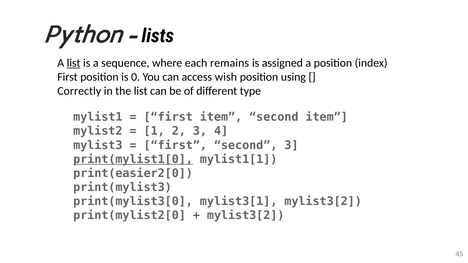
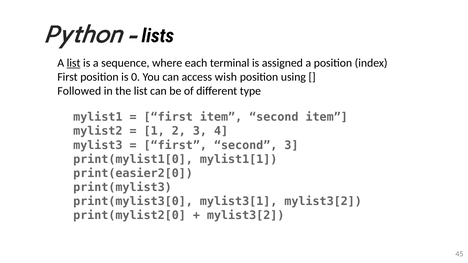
remains: remains -> terminal (230, 63)
Correctly: Correctly -> Followed (79, 91)
print(mylist1[0 underline: present -> none (133, 159)
